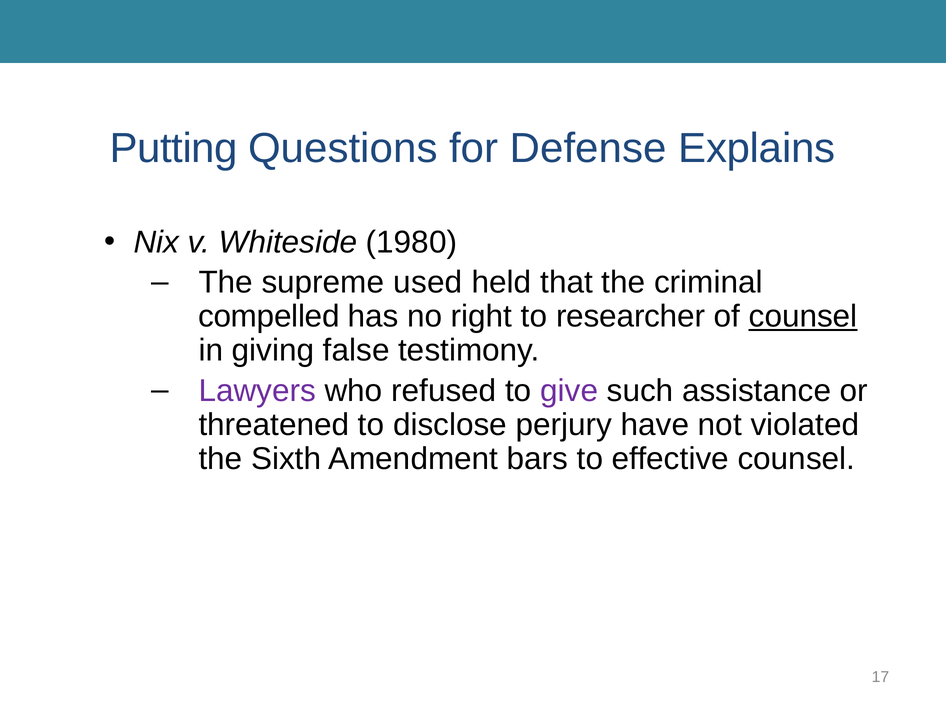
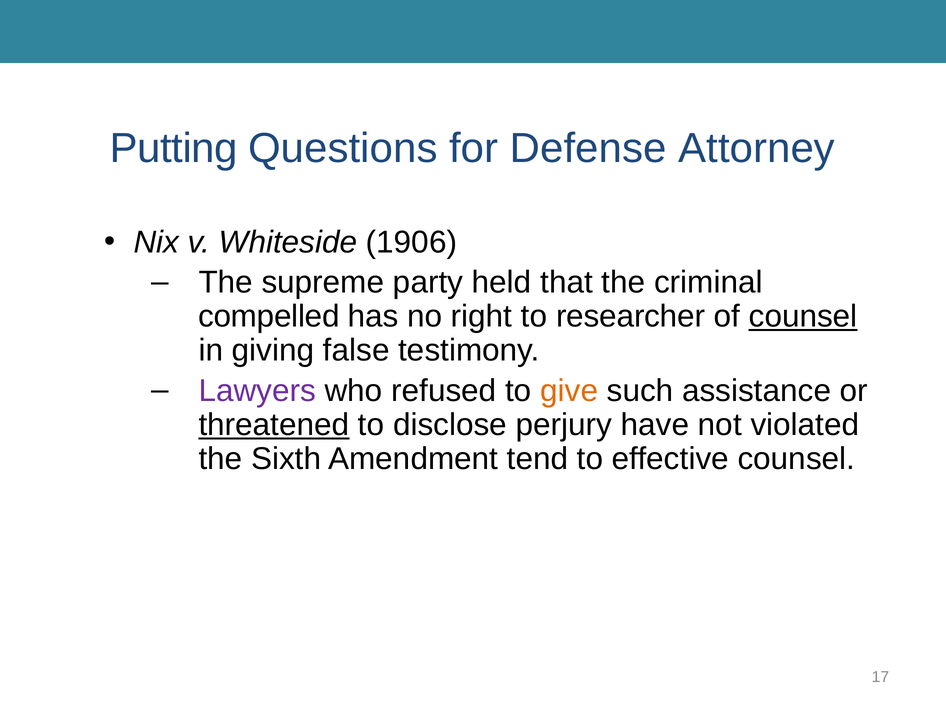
Explains: Explains -> Attorney (757, 149)
1980: 1980 -> 1906 (411, 242)
used: used -> party (428, 283)
give colour: purple -> orange (569, 391)
threatened underline: none -> present (274, 425)
bars: bars -> tend (538, 459)
